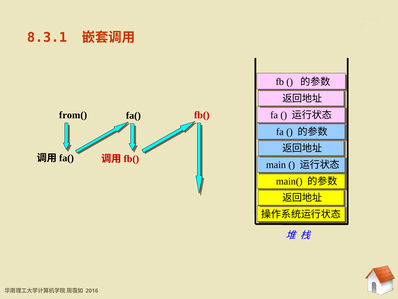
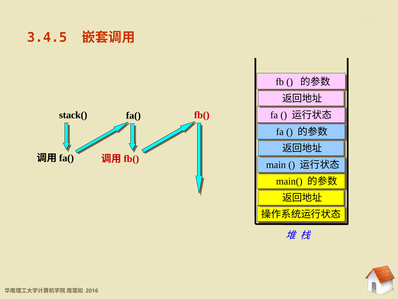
8.3.1: 8.3.1 -> 3.4.5 (47, 37)
from(: from( -> stack( (73, 115)
